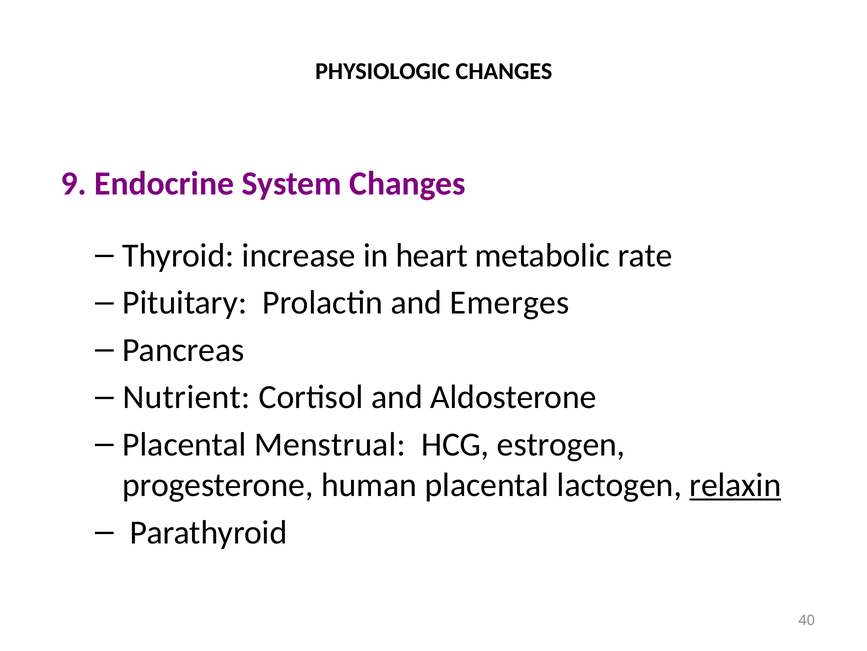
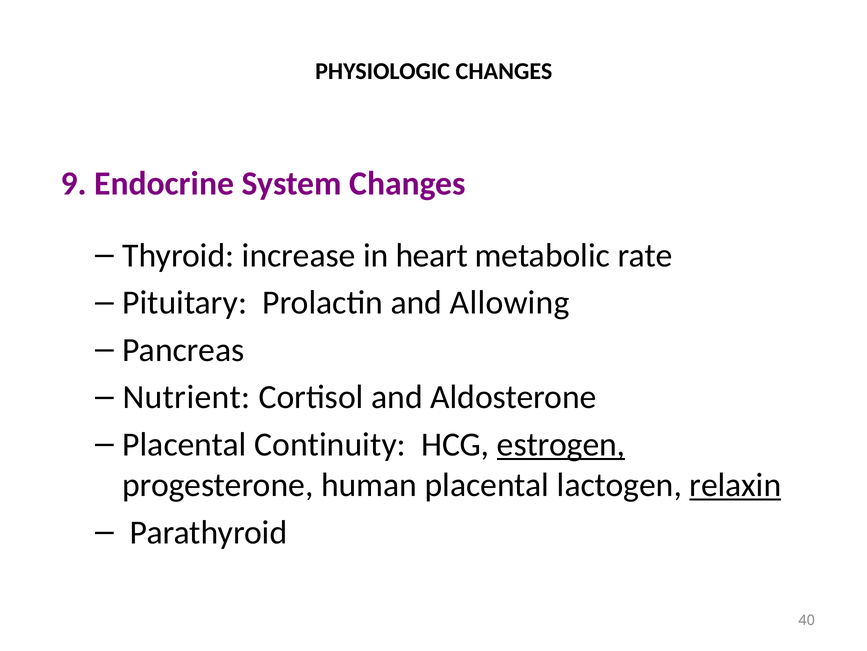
Emerges: Emerges -> Allowing (510, 302)
Menstrual: Menstrual -> Continuity (330, 444)
estrogen underline: none -> present (561, 444)
